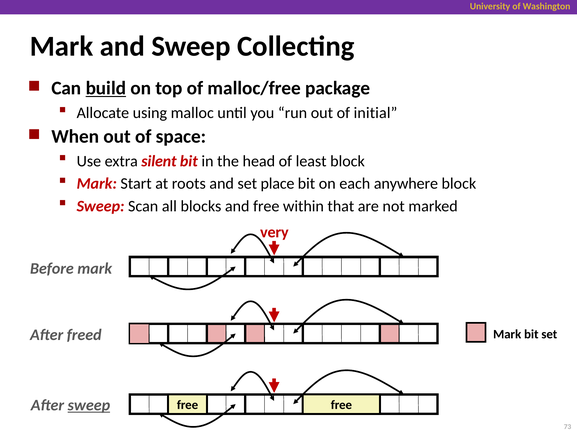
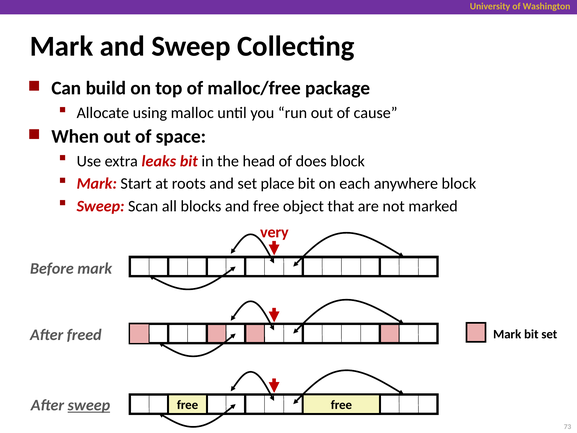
build underline: present -> none (106, 88)
initial: initial -> cause (376, 113)
silent: silent -> leaks (159, 161)
least: least -> does (311, 161)
within: within -> object (303, 206)
